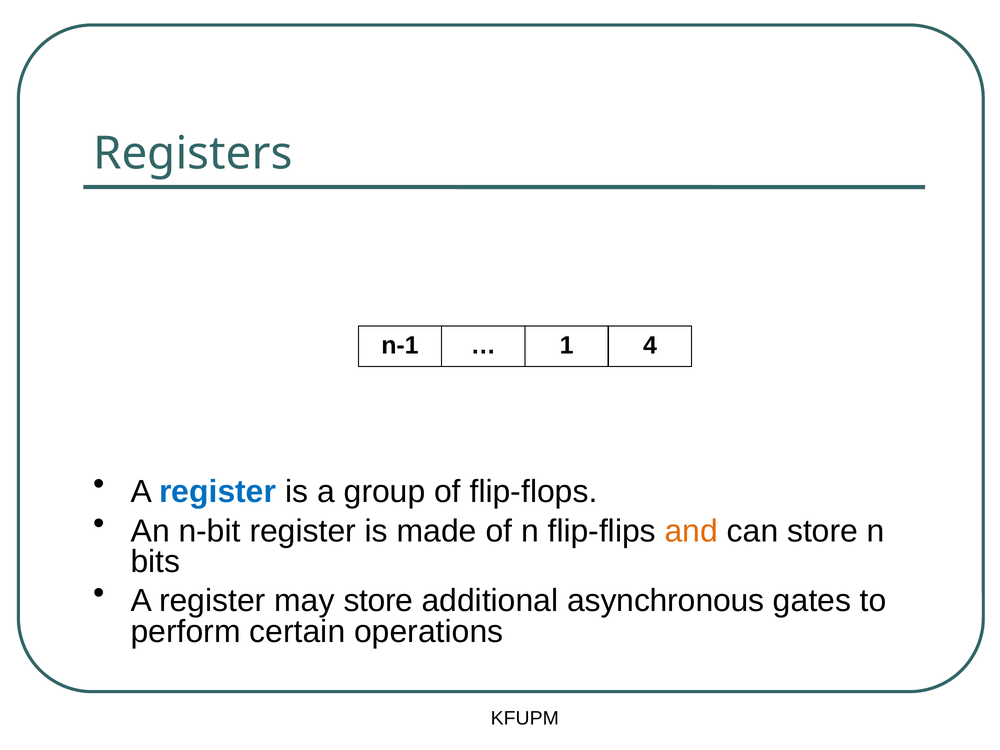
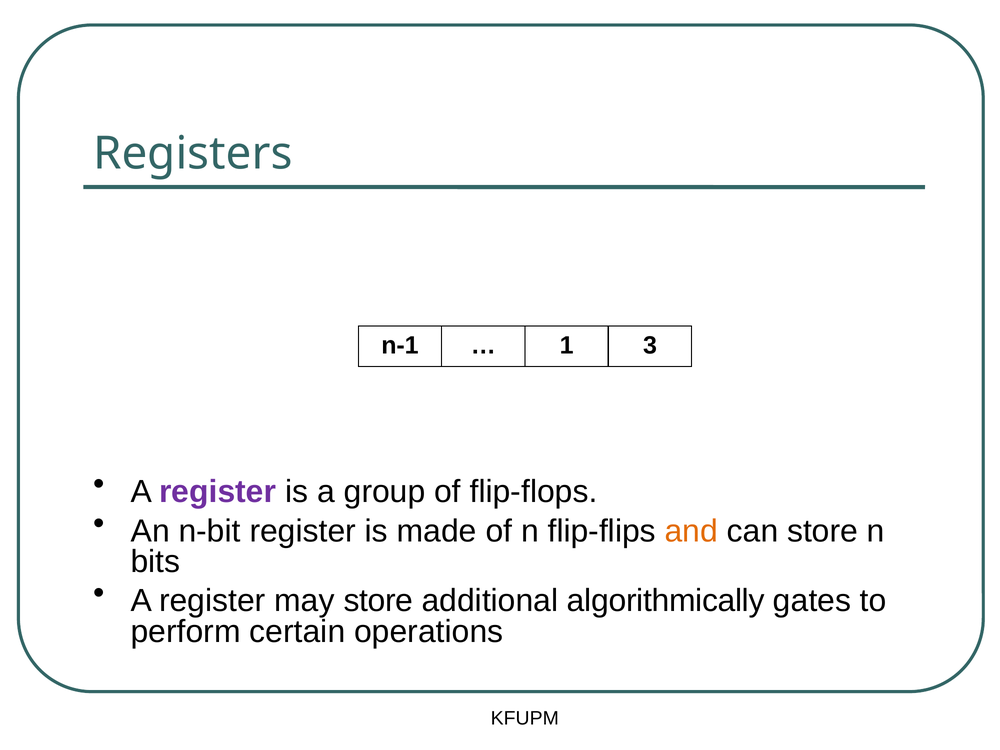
4: 4 -> 3 (650, 345)
register colour: blue -> purple (218, 492)
asynchronous: asynchronous -> algorithmically (666, 601)
